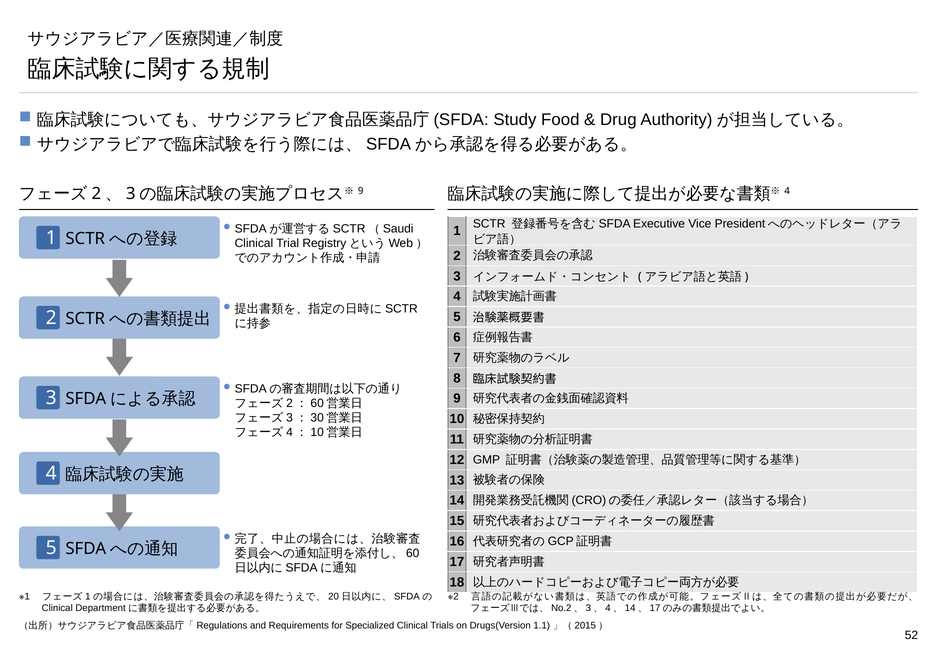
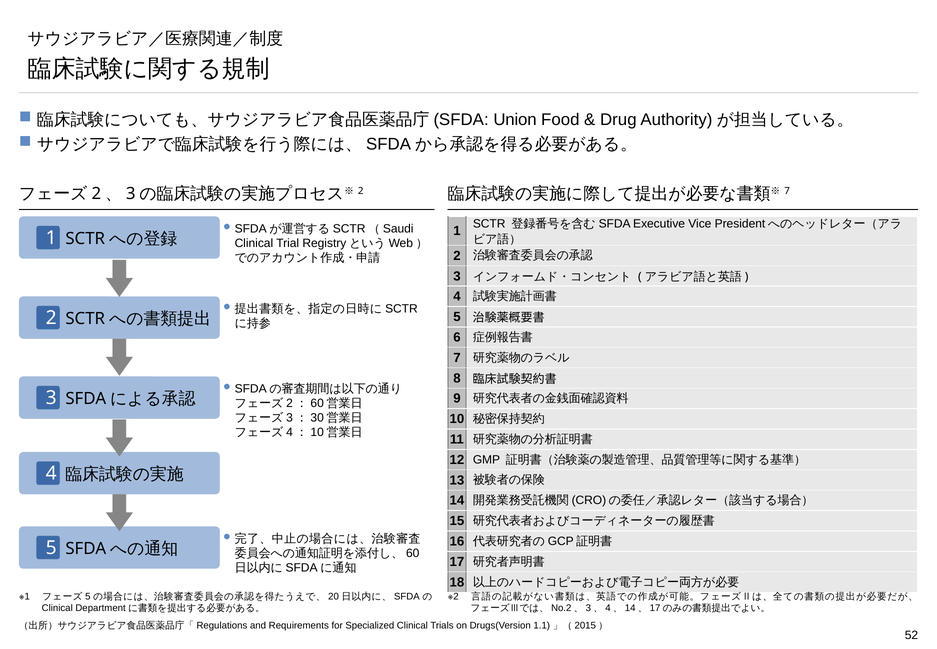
Study: Study -> Union (515, 120)
9: 9 -> 2 (361, 191)
4: 4 -> 7 (787, 191)
1: 1 -> 5 (88, 596)
